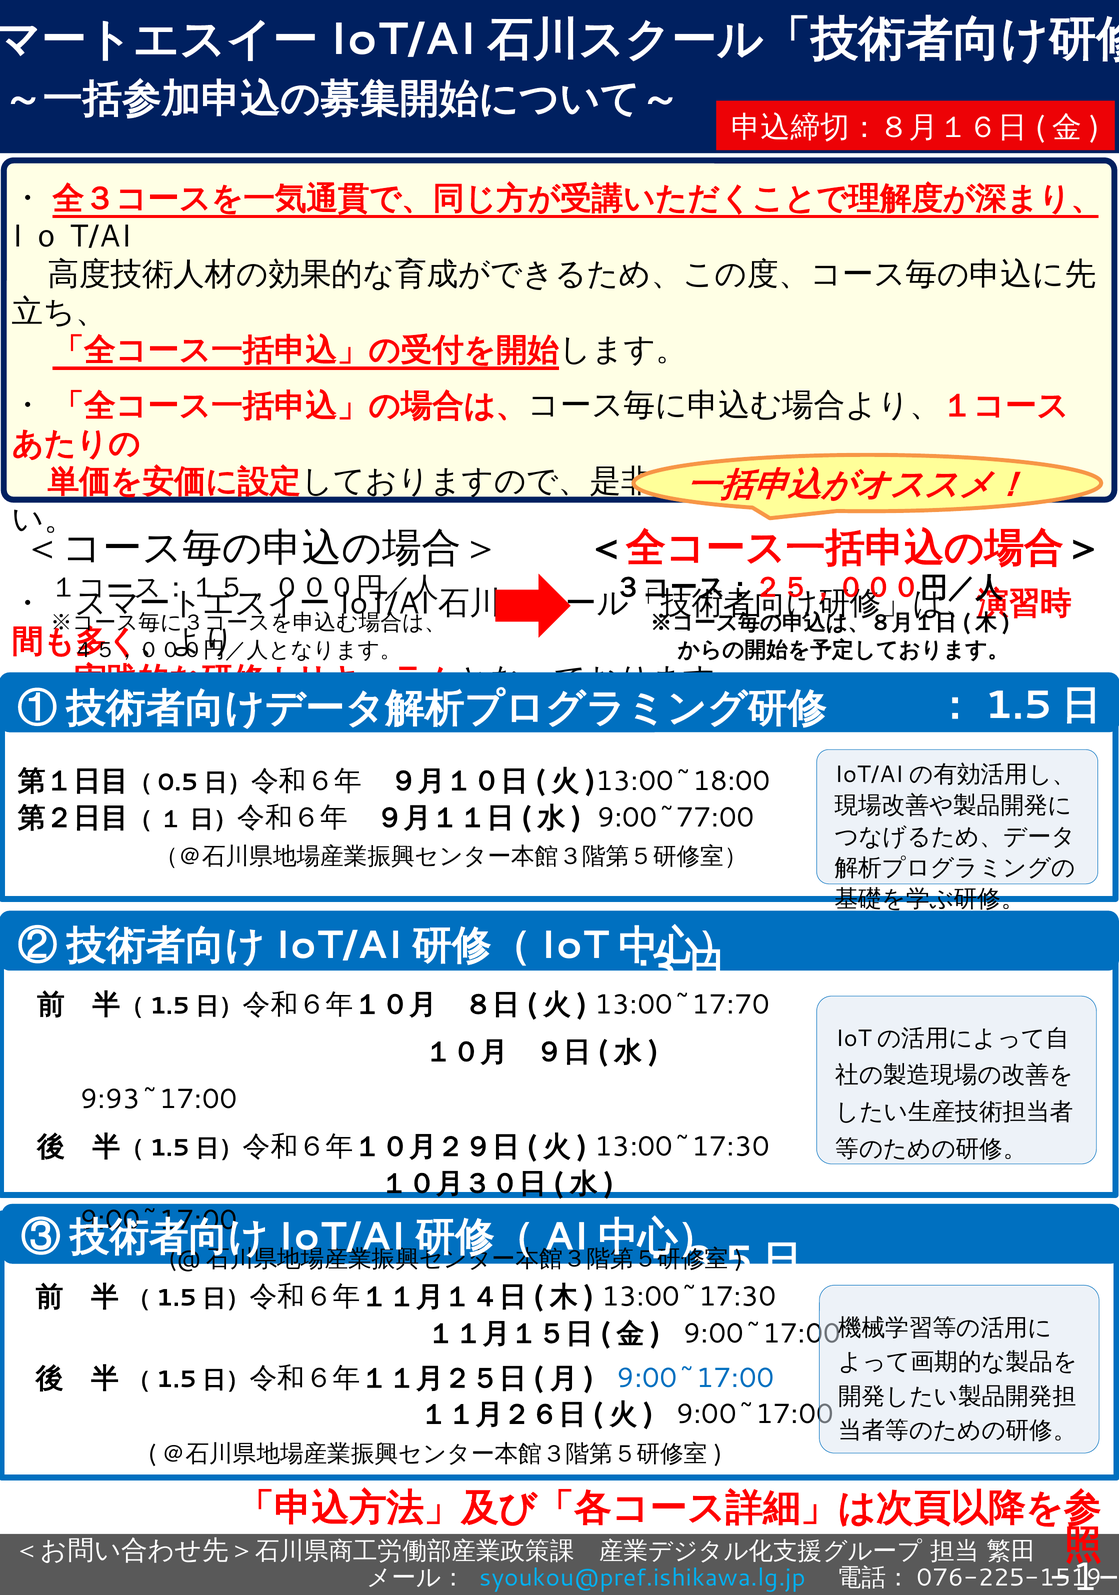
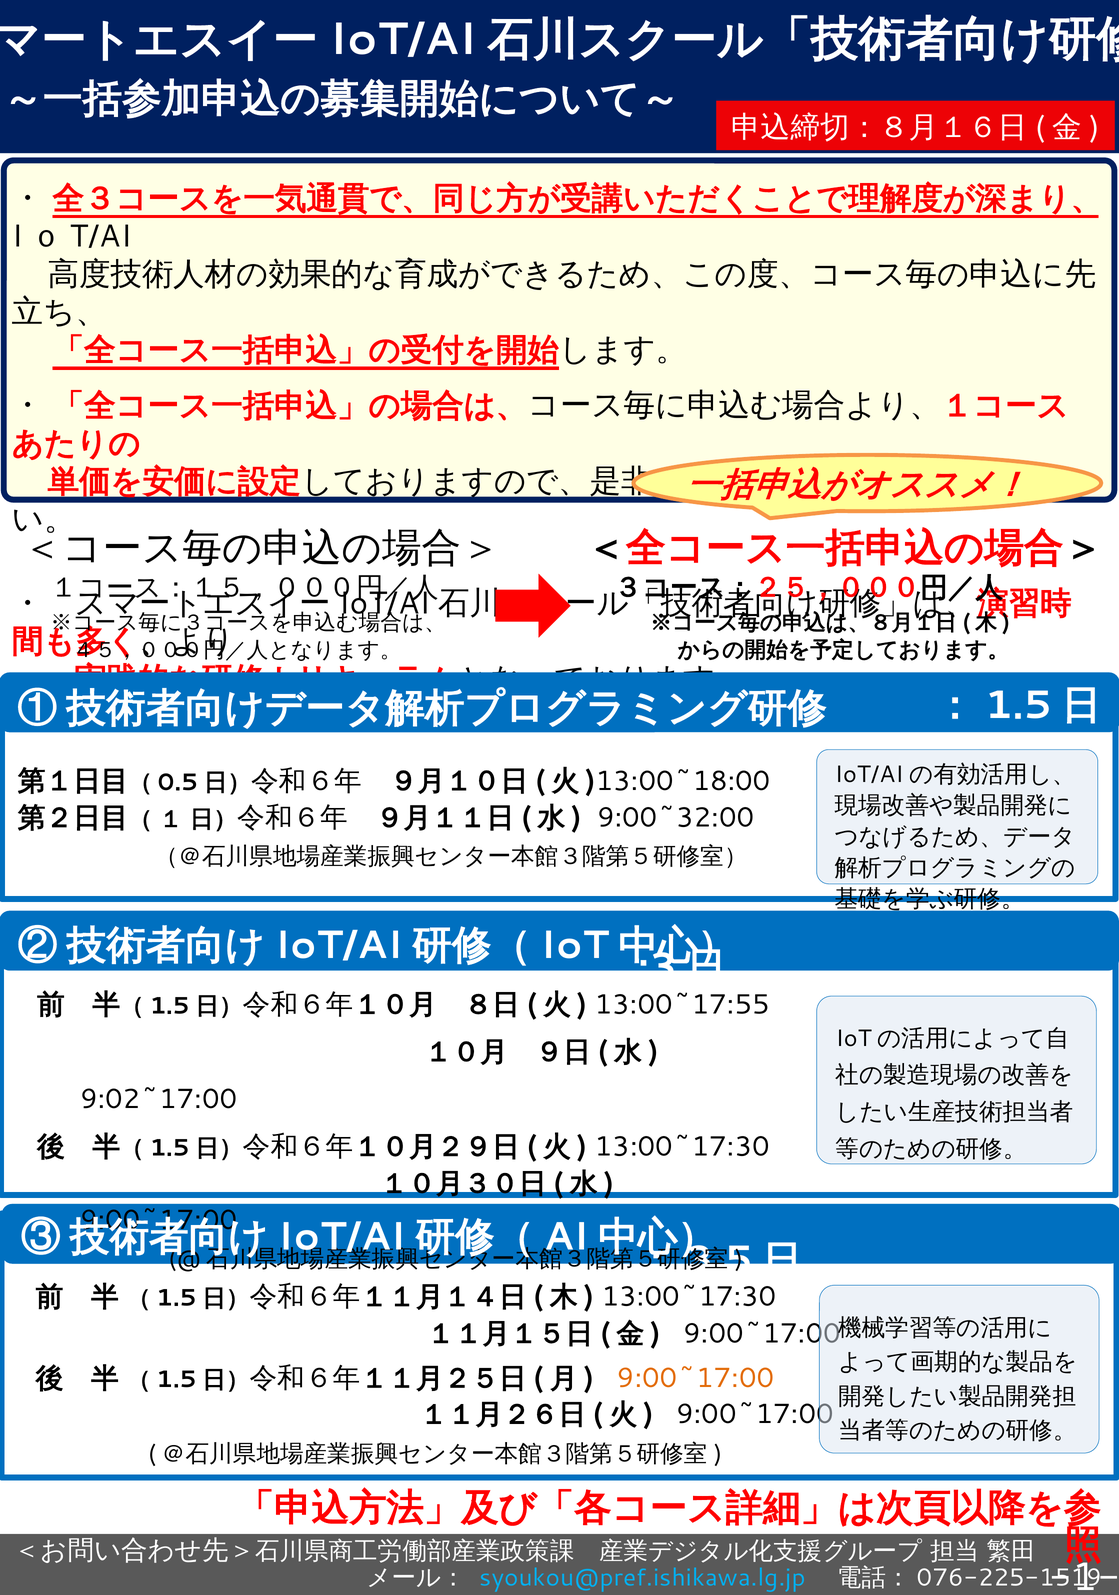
9:00~77:00: 9:00~77:00 -> 9:00~32:00 (676, 817)
13:00~17:70: 13:00~17:70 -> 13:00~17:55 (682, 1004)
9:93~17:00: 9:93~17:00 -> 9:02~17:00 (159, 1099)
9:00~17:00 colour: blue -> orange (696, 1378)
